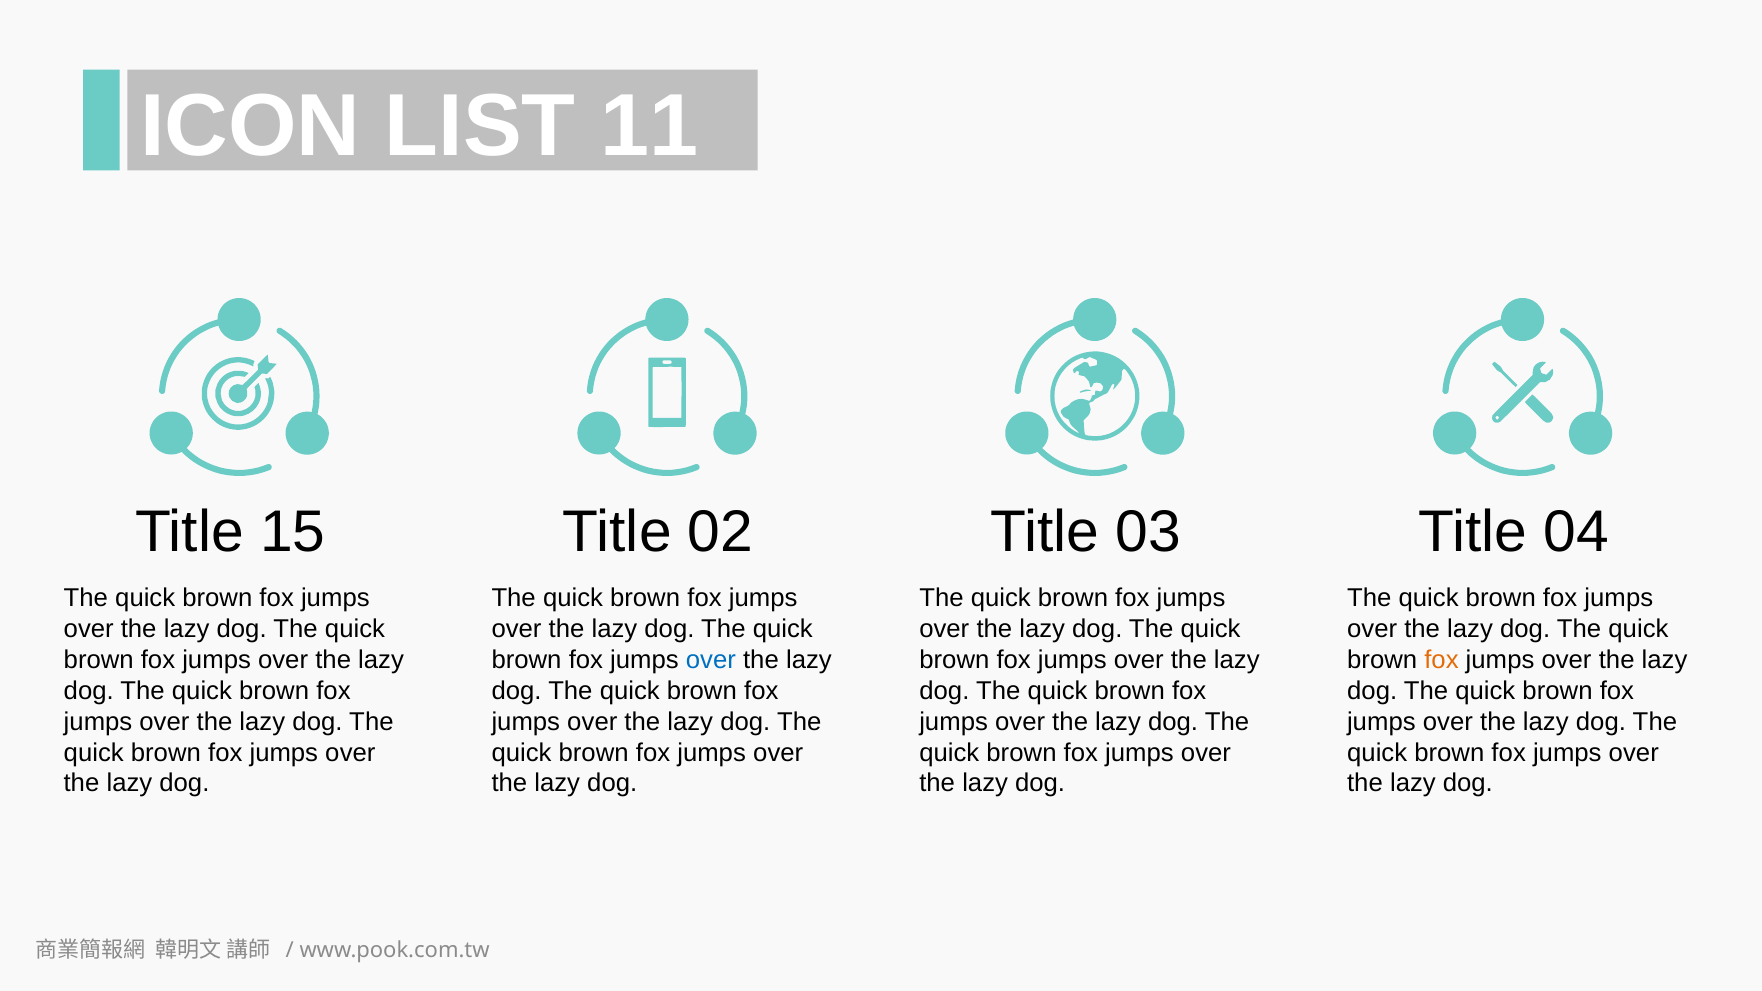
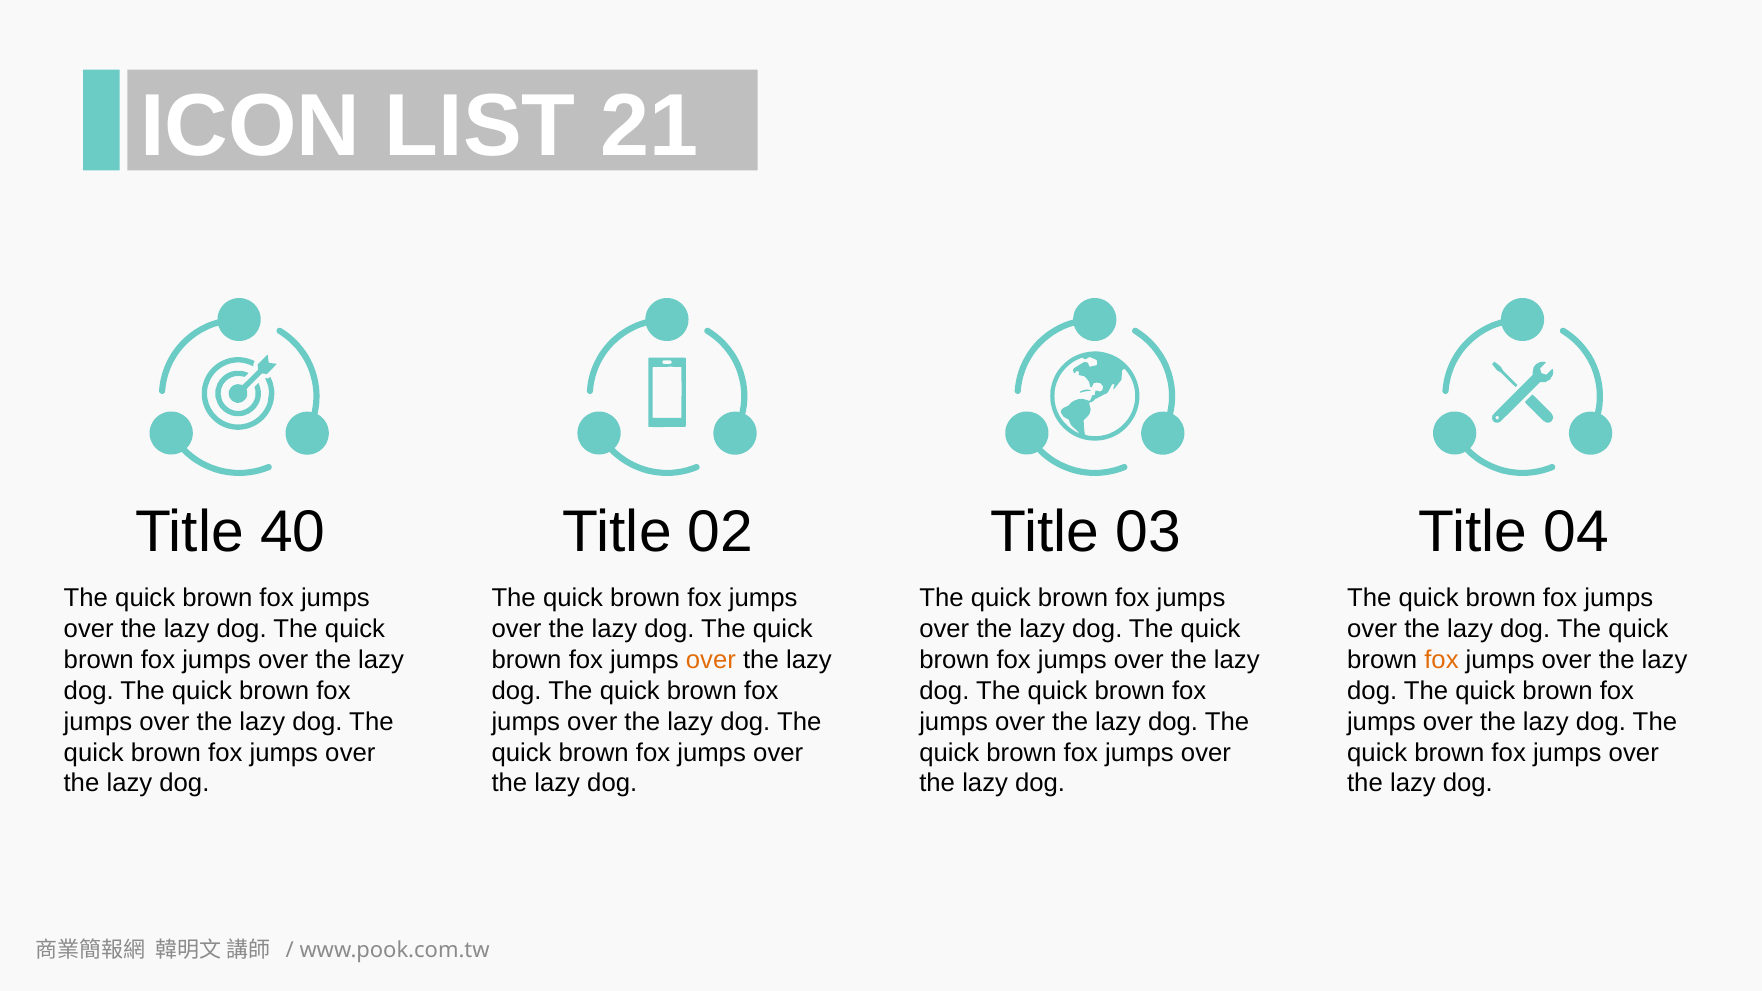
11: 11 -> 21 (649, 126)
15: 15 -> 40 (293, 532)
over colour: blue -> orange (711, 660)
